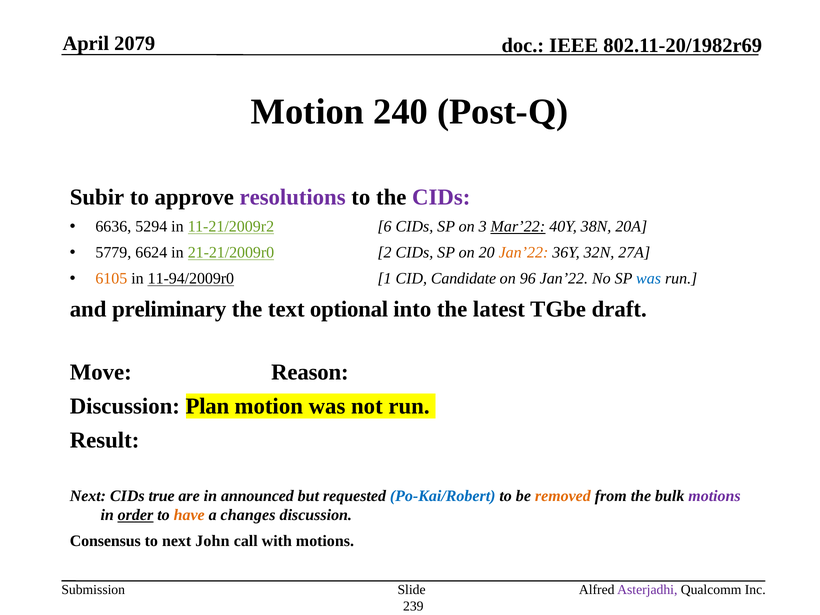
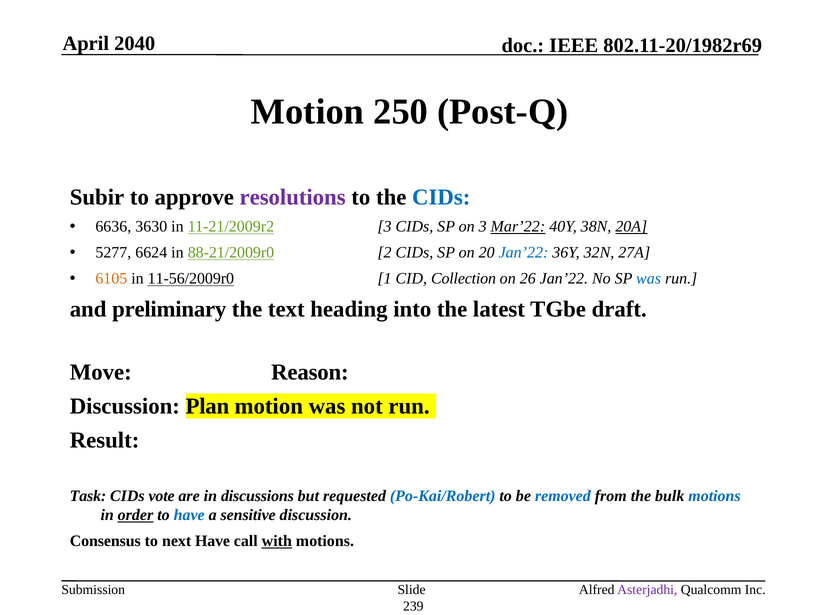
2079: 2079 -> 2040 (135, 43)
240: 240 -> 250 (401, 112)
CIDs colour: purple -> blue (441, 197)
5294: 5294 -> 3630 (151, 227)
11-21/2009r2 6: 6 -> 3 (385, 227)
20A underline: none -> present (631, 227)
5779: 5779 -> 5277 (113, 253)
21-21/2009r0: 21-21/2009r0 -> 88-21/2009r0 (231, 253)
Jan’22 colour: orange -> blue (523, 253)
11-94/2009r0: 11-94/2009r0 -> 11-56/2009r0 (191, 279)
Candidate: Candidate -> Collection (464, 279)
96: 96 -> 26 (528, 279)
optional: optional -> heading (349, 309)
Next: Next -> Task (88, 496)
true: true -> vote (162, 496)
announced: announced -> discussions (257, 496)
removed colour: orange -> blue (563, 496)
motions colour: purple -> blue (715, 496)
have colour: orange -> blue (189, 515)
changes: changes -> sensitive (248, 515)
next John: John -> Have (213, 541)
with underline: none -> present (277, 541)
